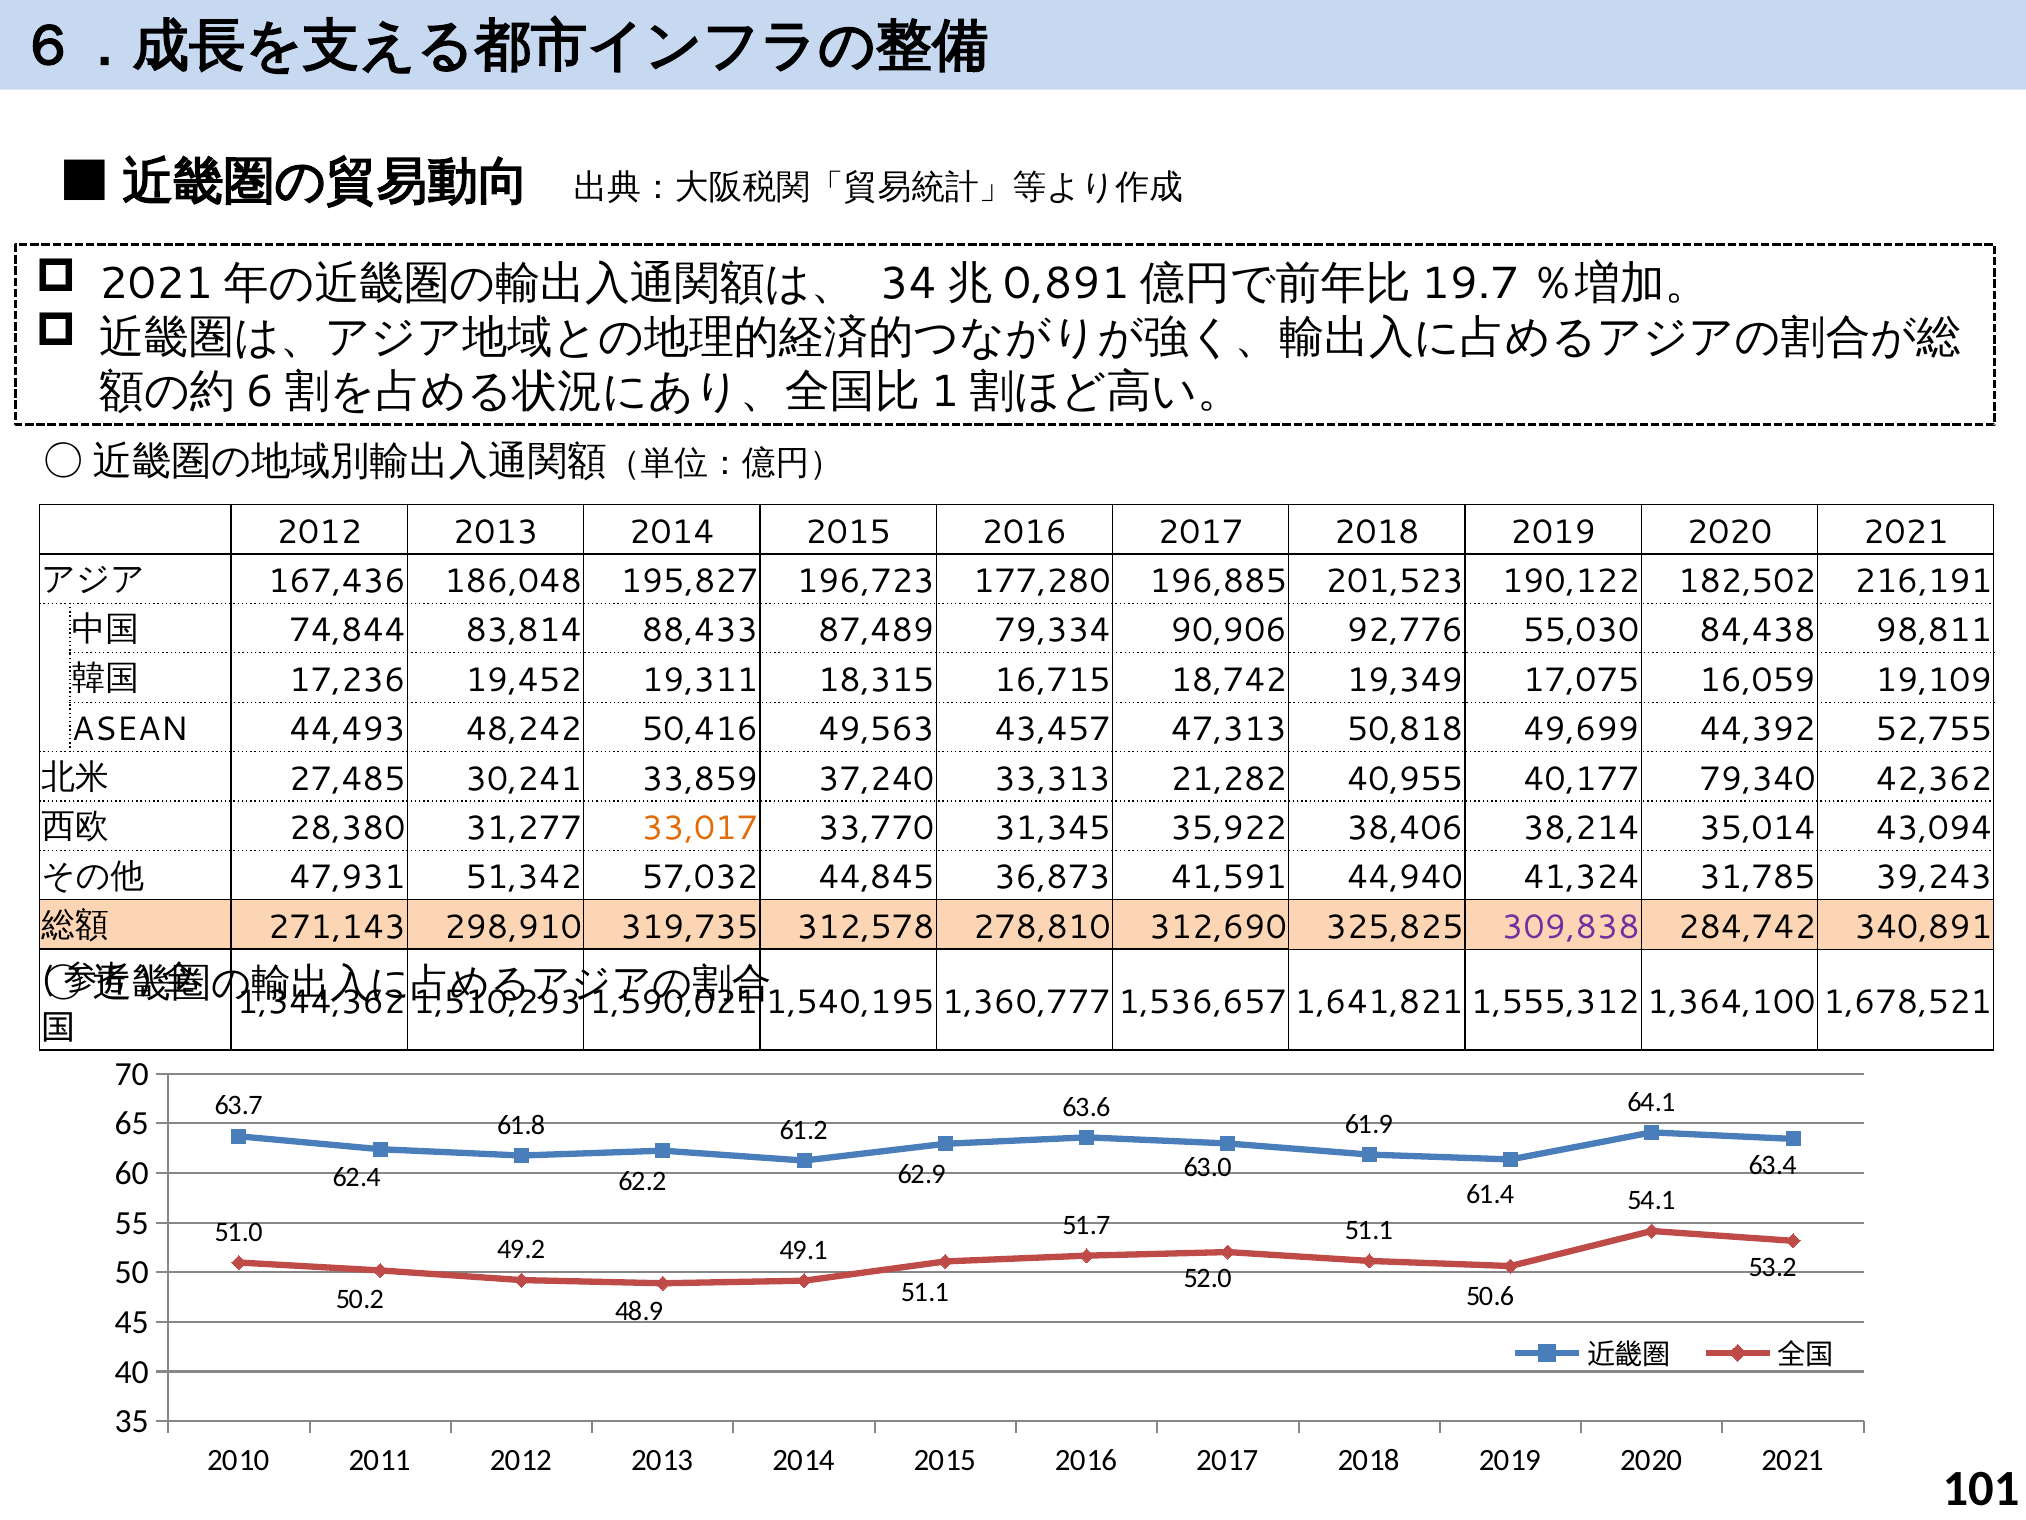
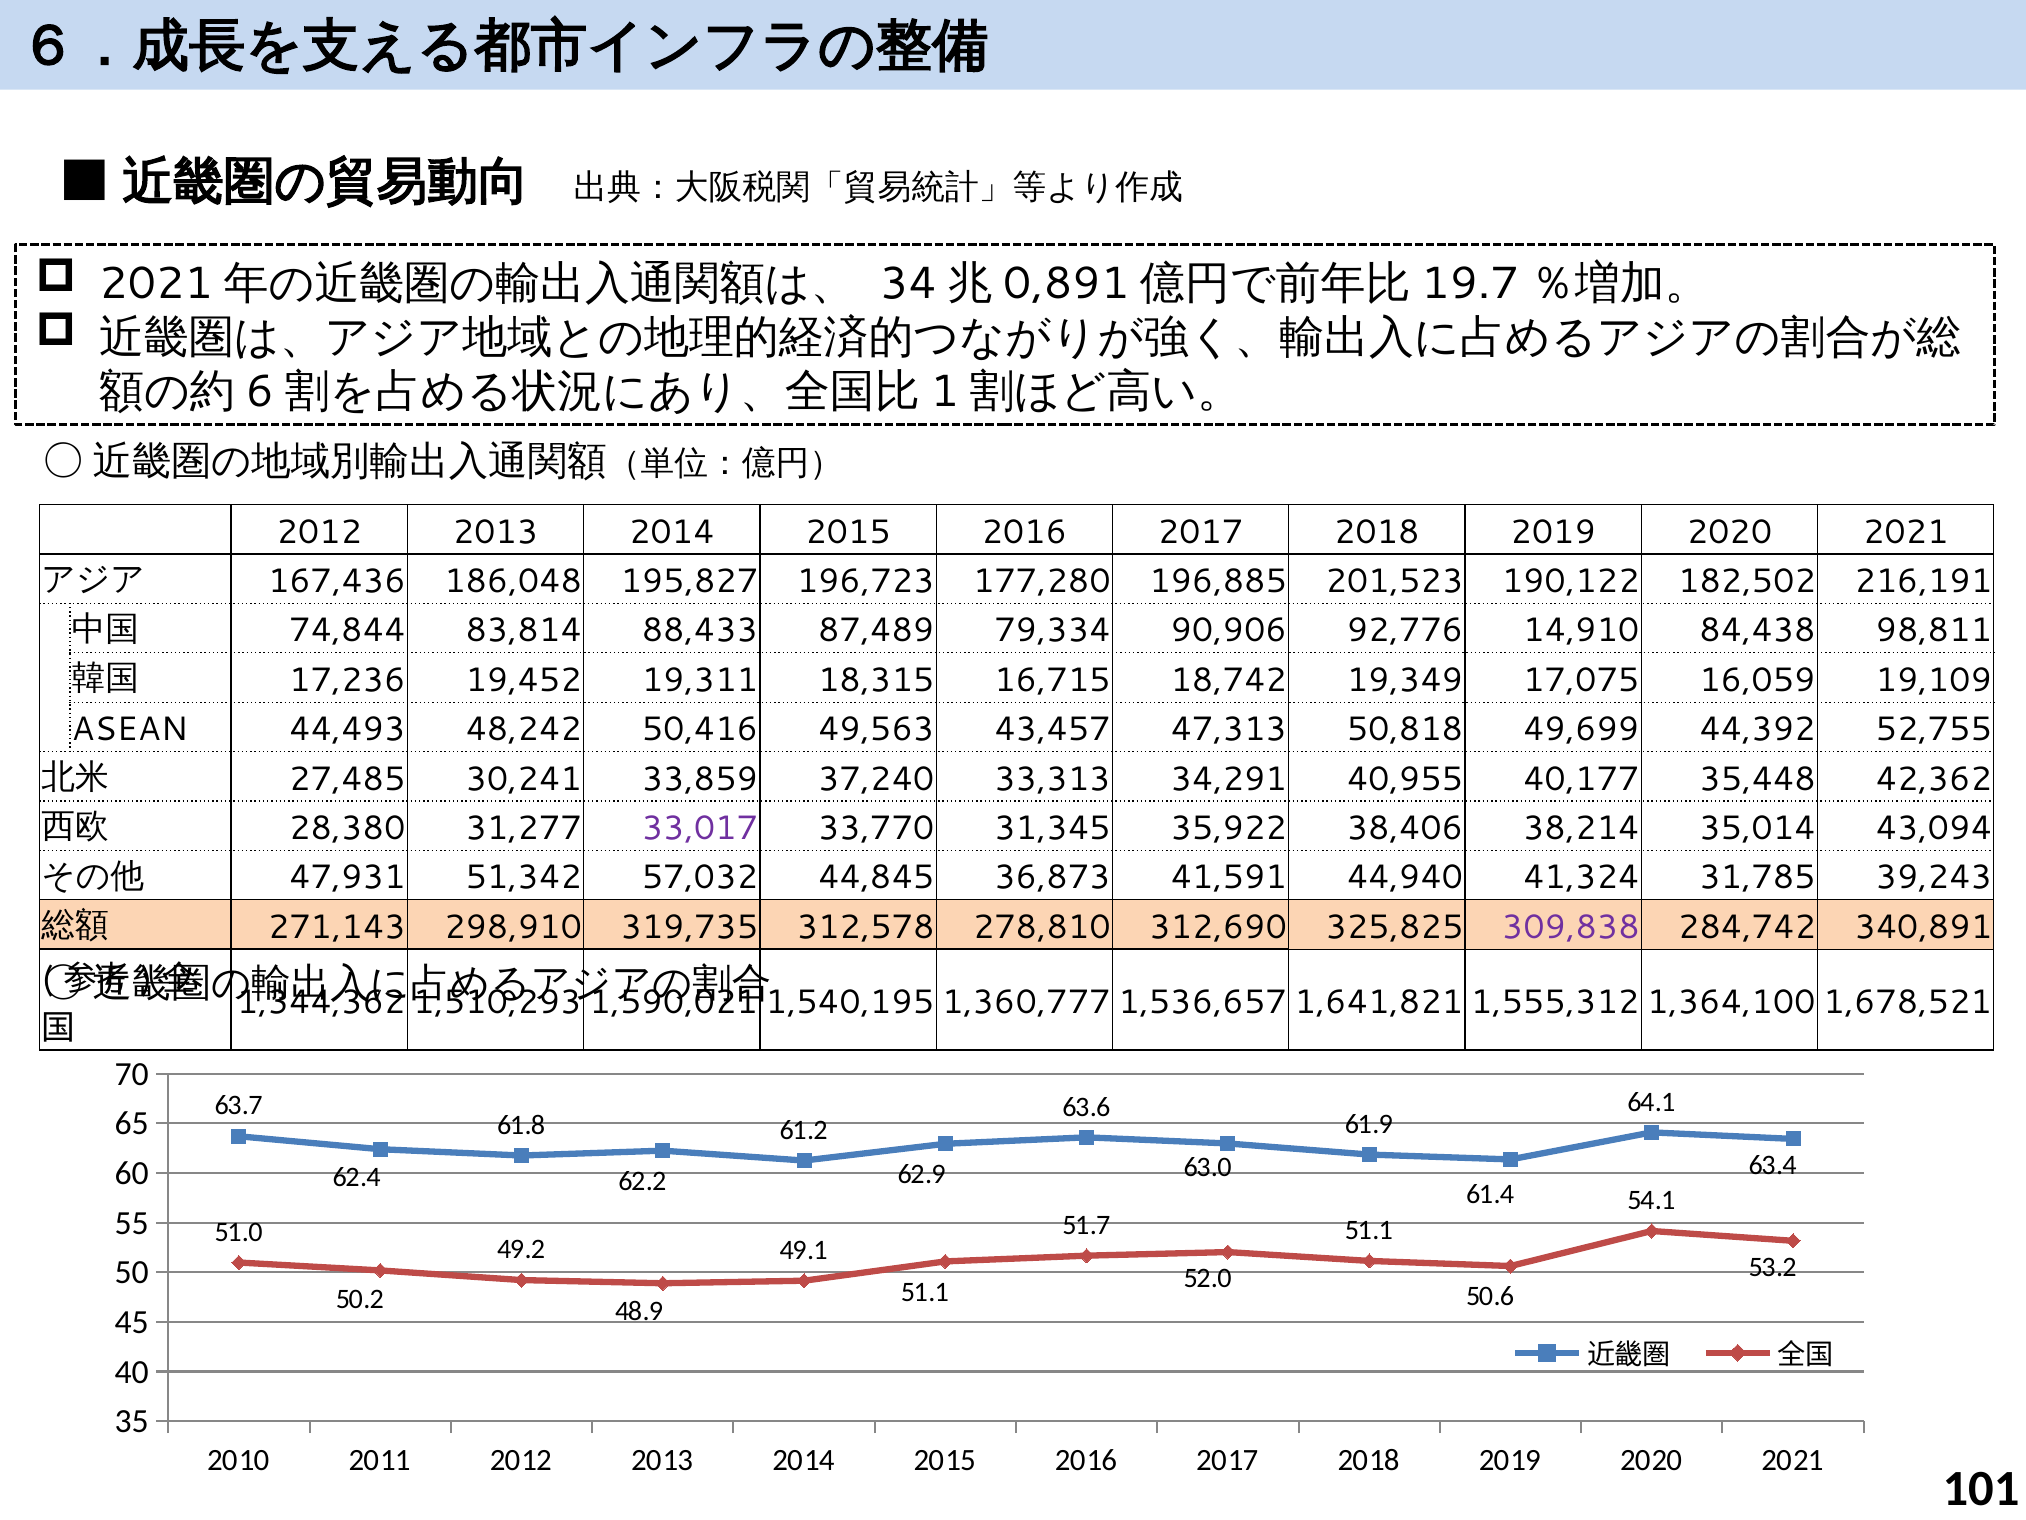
55,030: 55,030 -> 14,910 (1581, 631)
21,282: 21,282 -> 34,291 (1229, 779)
79,340: 79,340 -> 35,448 (1758, 779)
33,017 colour: orange -> purple (700, 828)
